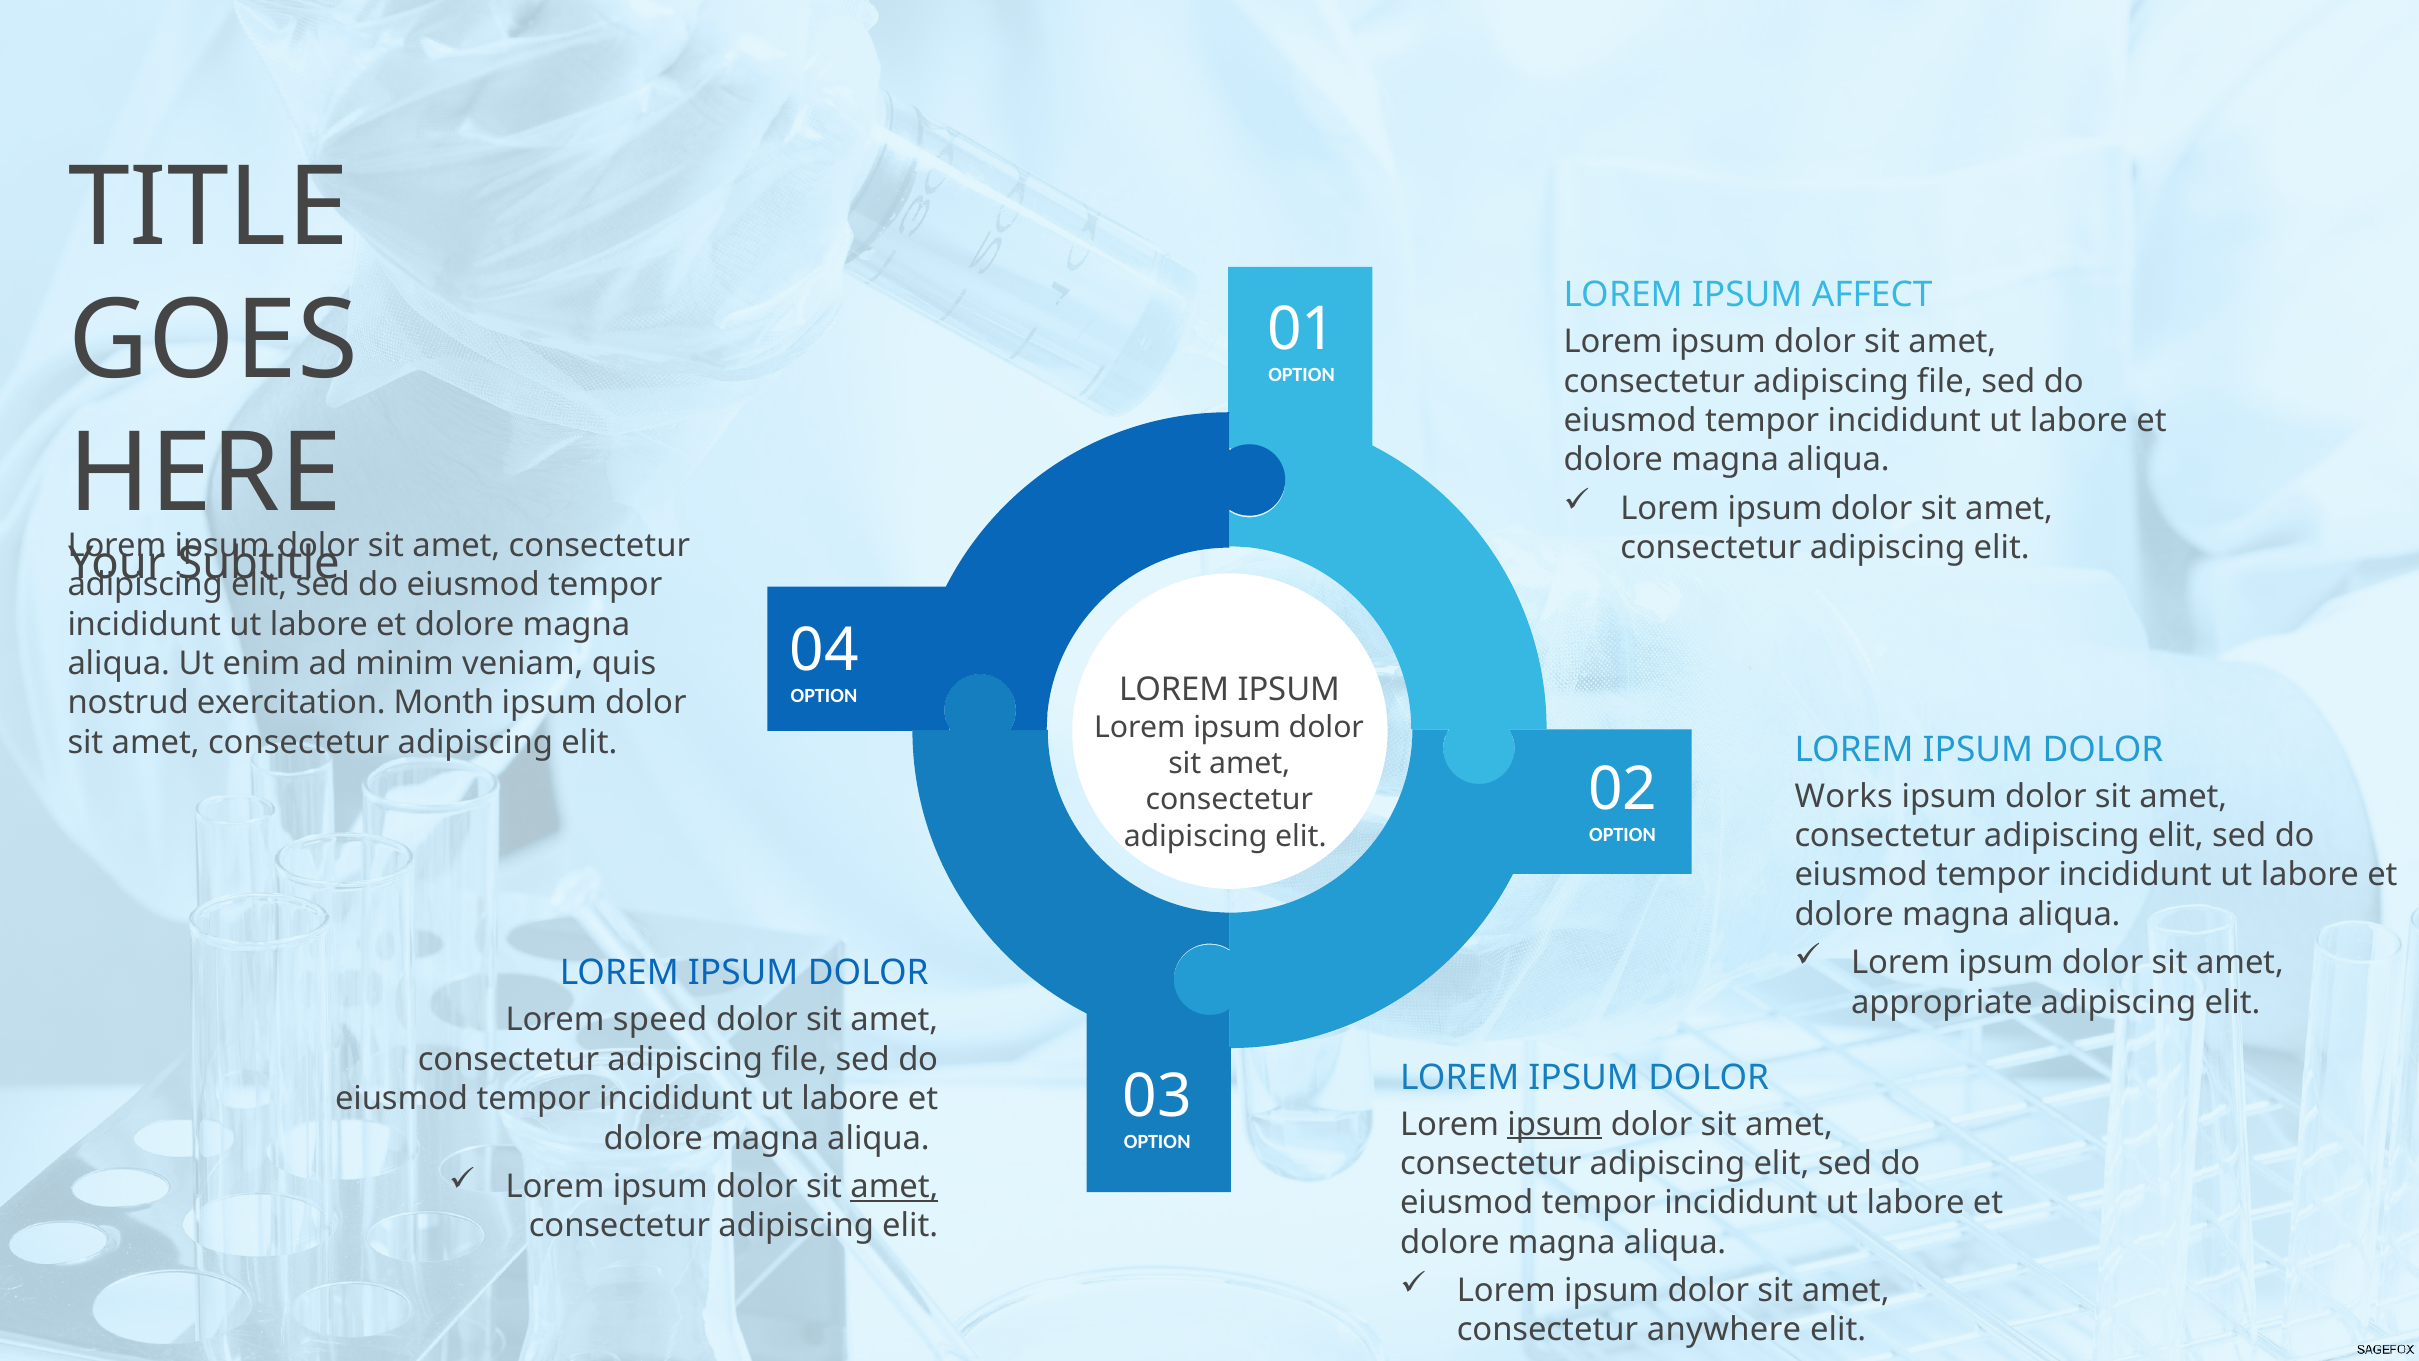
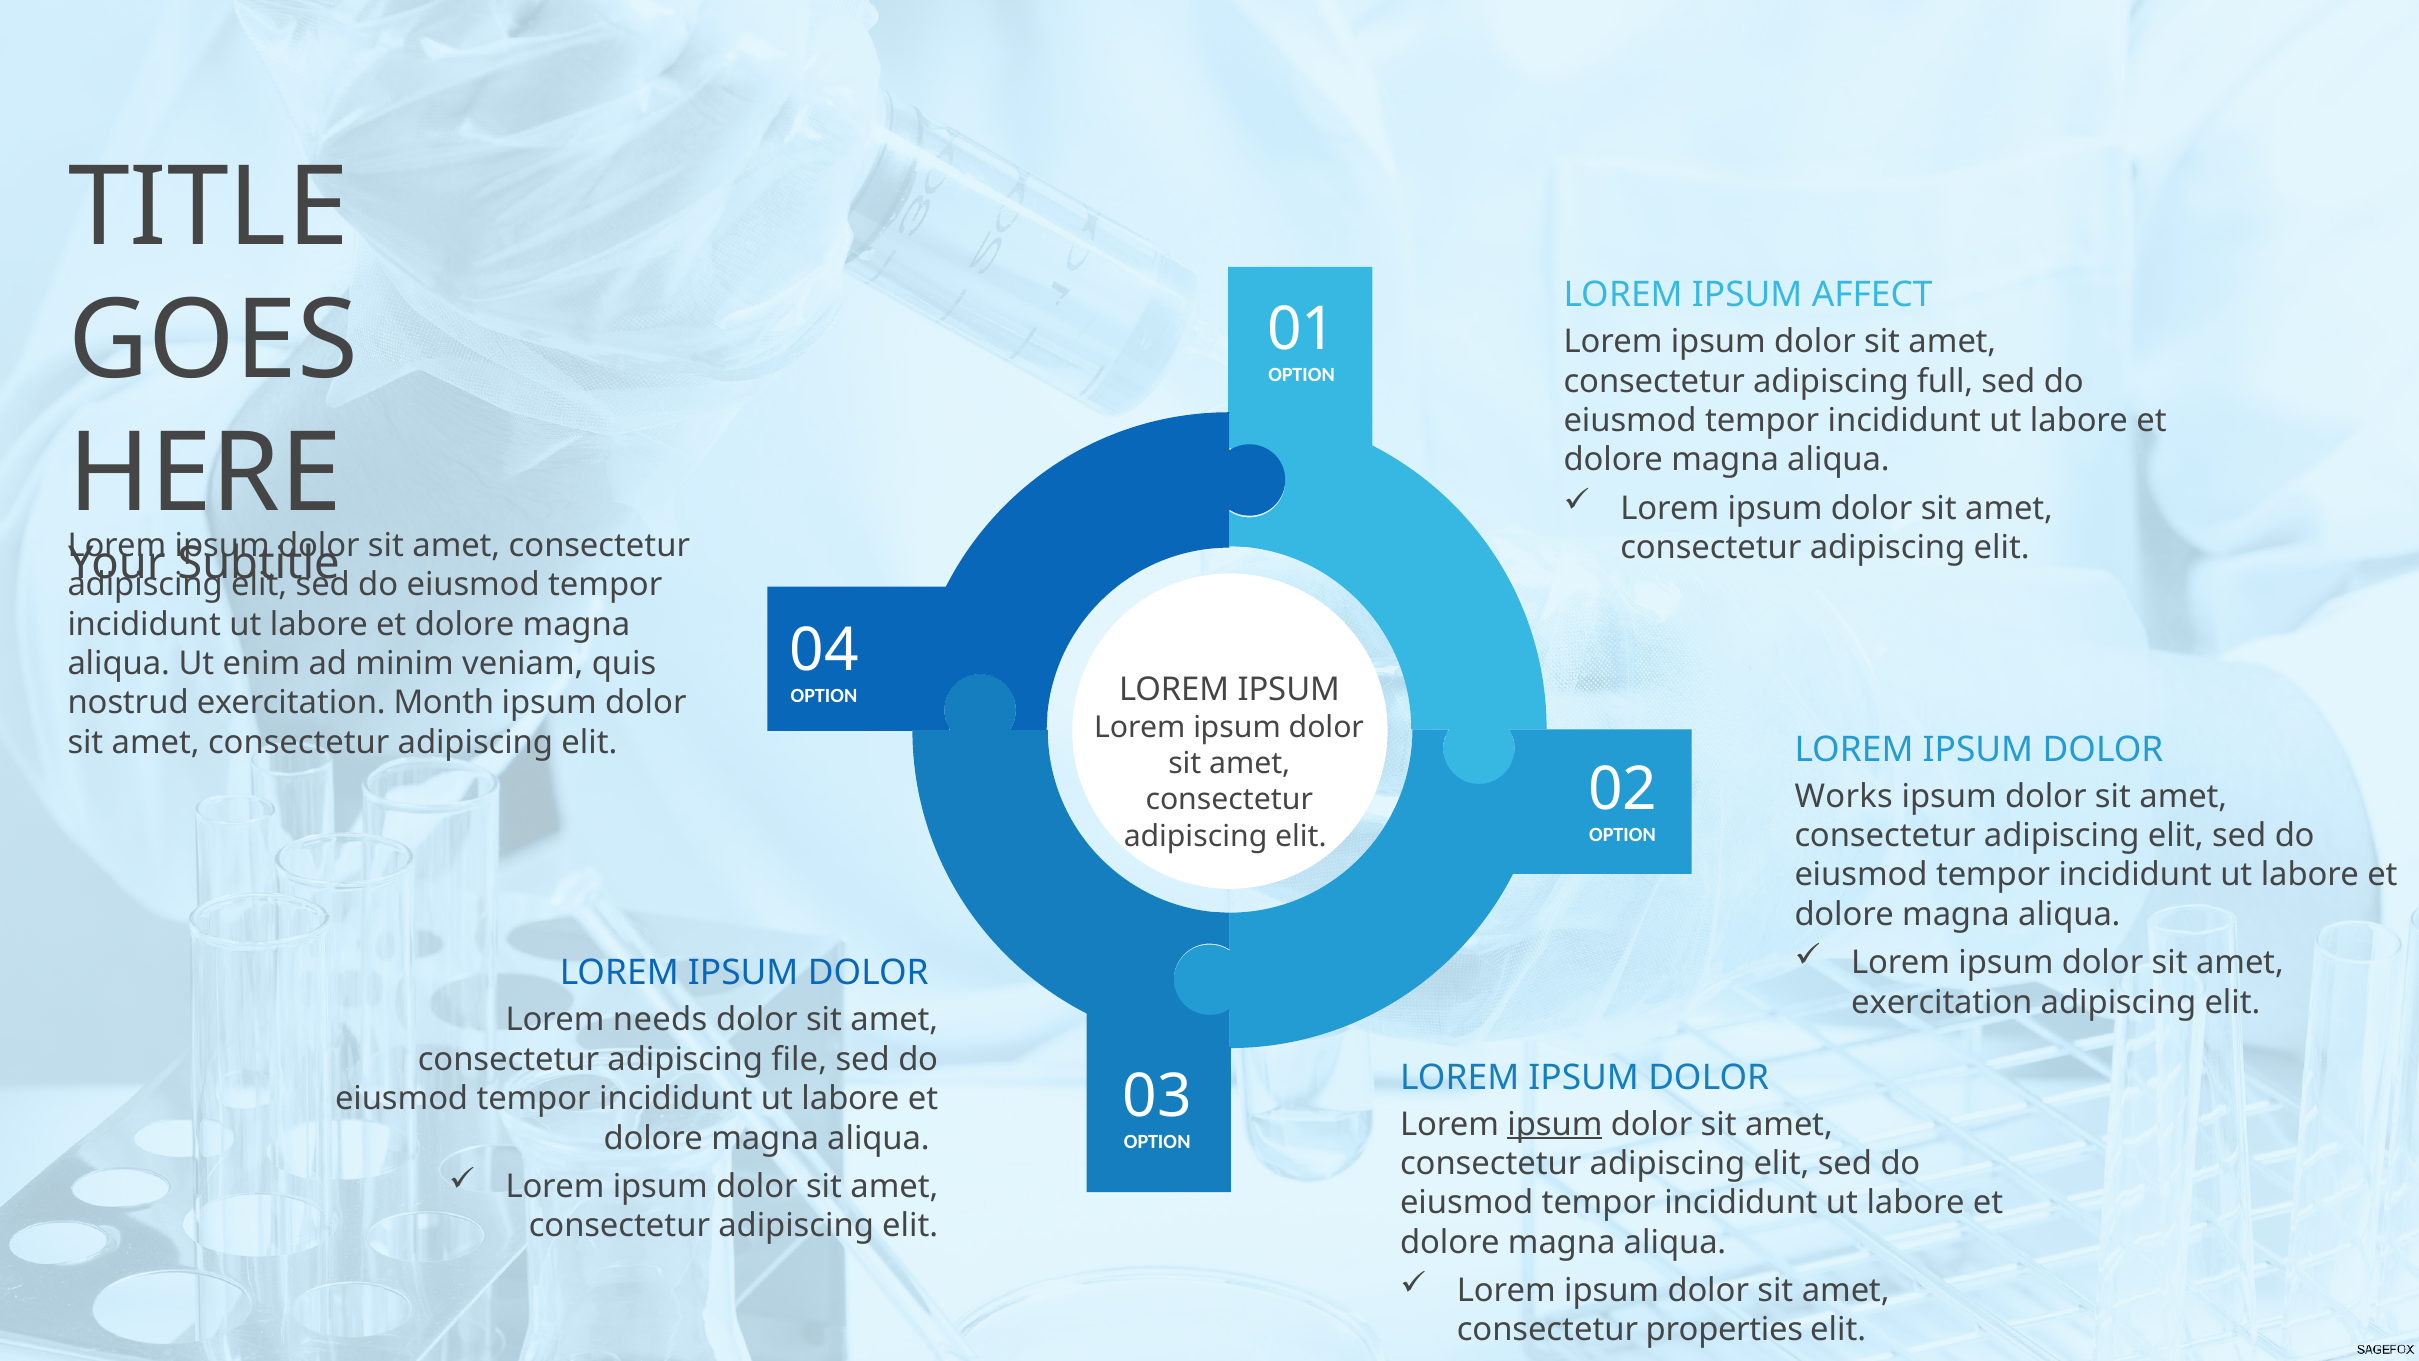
file: file -> full (1945, 381)
appropriate: appropriate -> exercitation (1942, 1002)
speed: speed -> needs (660, 1020)
amet underline: present -> none (894, 1186)
anywhere: anywhere -> properties (1724, 1330)
